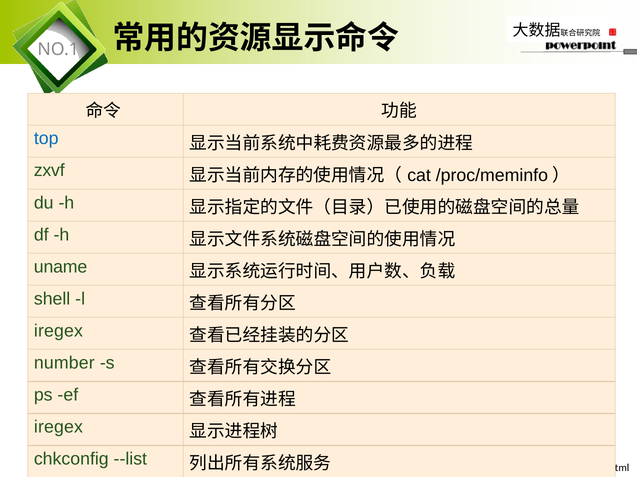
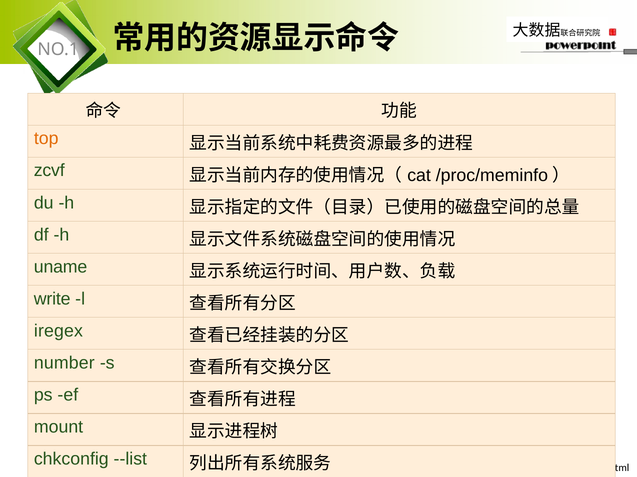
top colour: blue -> orange (46, 139)
zxvf: zxvf -> zcvf (49, 171)
shell: shell -> write (52, 299)
iregex: iregex -> mount (59, 428)
